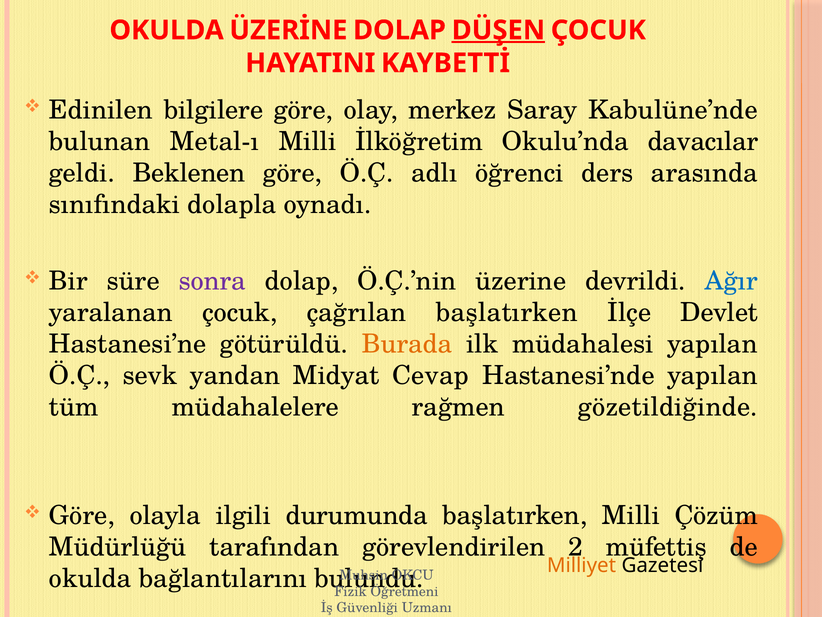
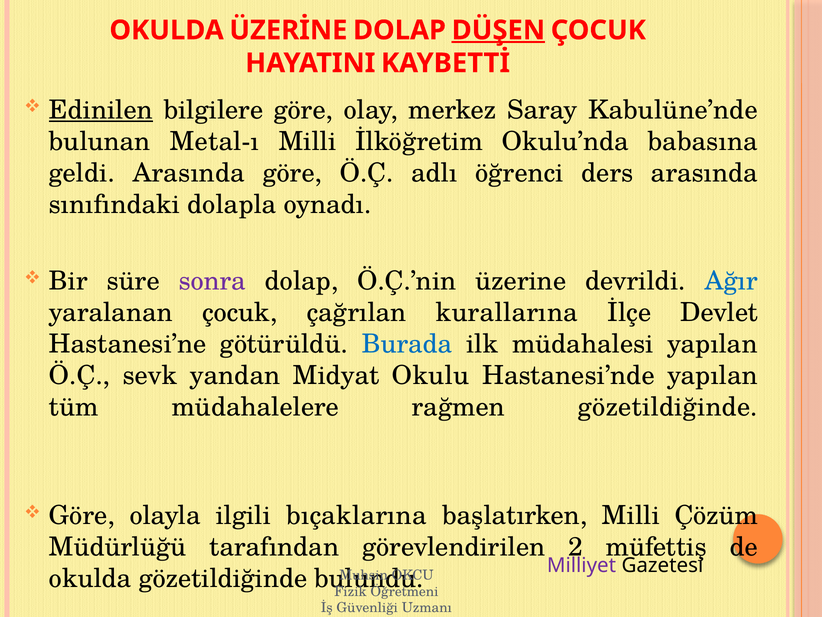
Edinilen underline: none -> present (101, 110)
davacılar: davacılar -> babasına (703, 141)
geldi Beklenen: Beklenen -> Arasında (189, 173)
çağrılan başlatırken: başlatırken -> kurallarına (507, 312)
Burada colour: orange -> blue (407, 344)
Cevap: Cevap -> Okulu (431, 375)
durumunda: durumunda -> bıçaklarına (356, 515)
Milliyet colour: orange -> purple (582, 565)
okulda bağlantılarını: bağlantılarını -> gözetildiğinde (223, 578)
